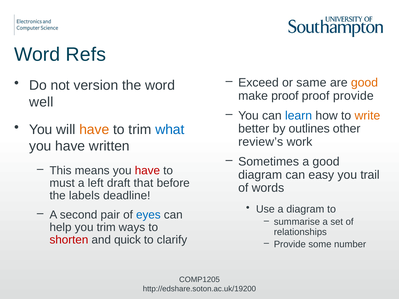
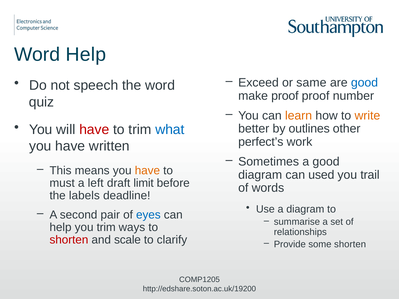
Word Refs: Refs -> Help (86, 55)
good colour: orange -> blue (364, 83)
version: version -> speech (96, 85)
proof provide: provide -> number (353, 96)
well: well -> quiz (41, 102)
learn colour: blue -> orange (299, 116)
have colour: orange -> red (94, 130)
review’s: review’s -> perfect’s (261, 142)
have colour: red -> orange (147, 171)
easy: easy -> used (321, 175)
that: that -> limit (144, 183)
quick: quick -> scale (127, 240)
some number: number -> shorten (350, 244)
